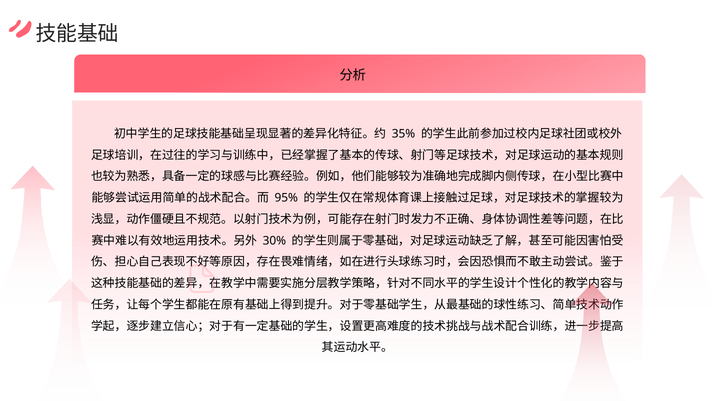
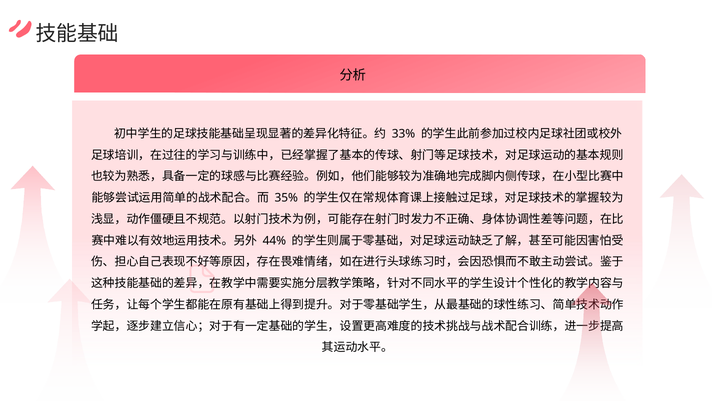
35%: 35% -> 33% (403, 134)
95%: 95% -> 35% (286, 198)
30%: 30% -> 44% (274, 240)
